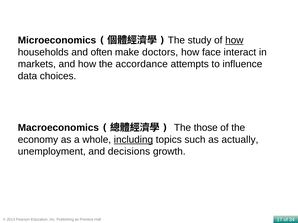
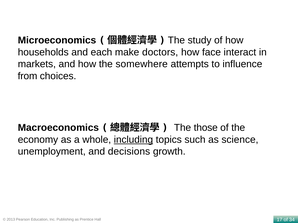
how underline: present -> none (234, 40)
often: often -> each (101, 52)
accordance: accordance -> somewhere (142, 64)
data: data -> from (28, 76)
actually: actually -> science (240, 140)
